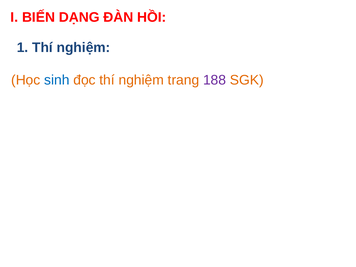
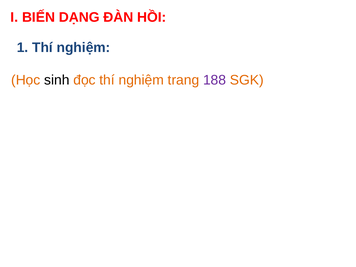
sinh colour: blue -> black (57, 80)
